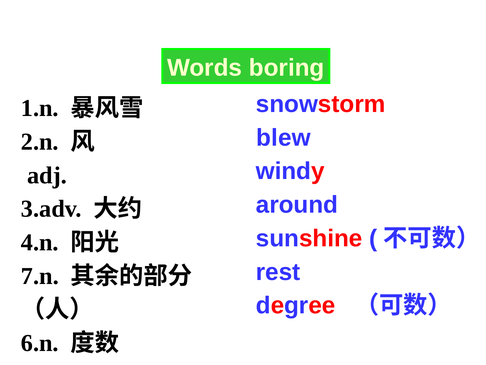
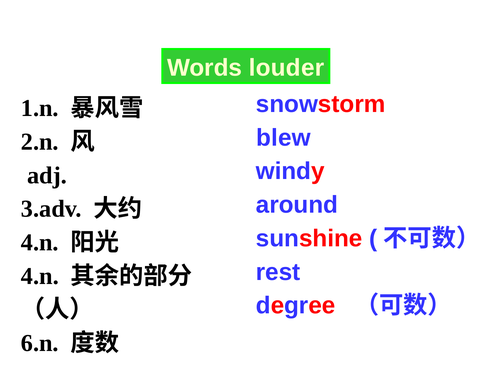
boring: boring -> louder (287, 68)
7.n: 7.n -> 4.n (40, 276)
